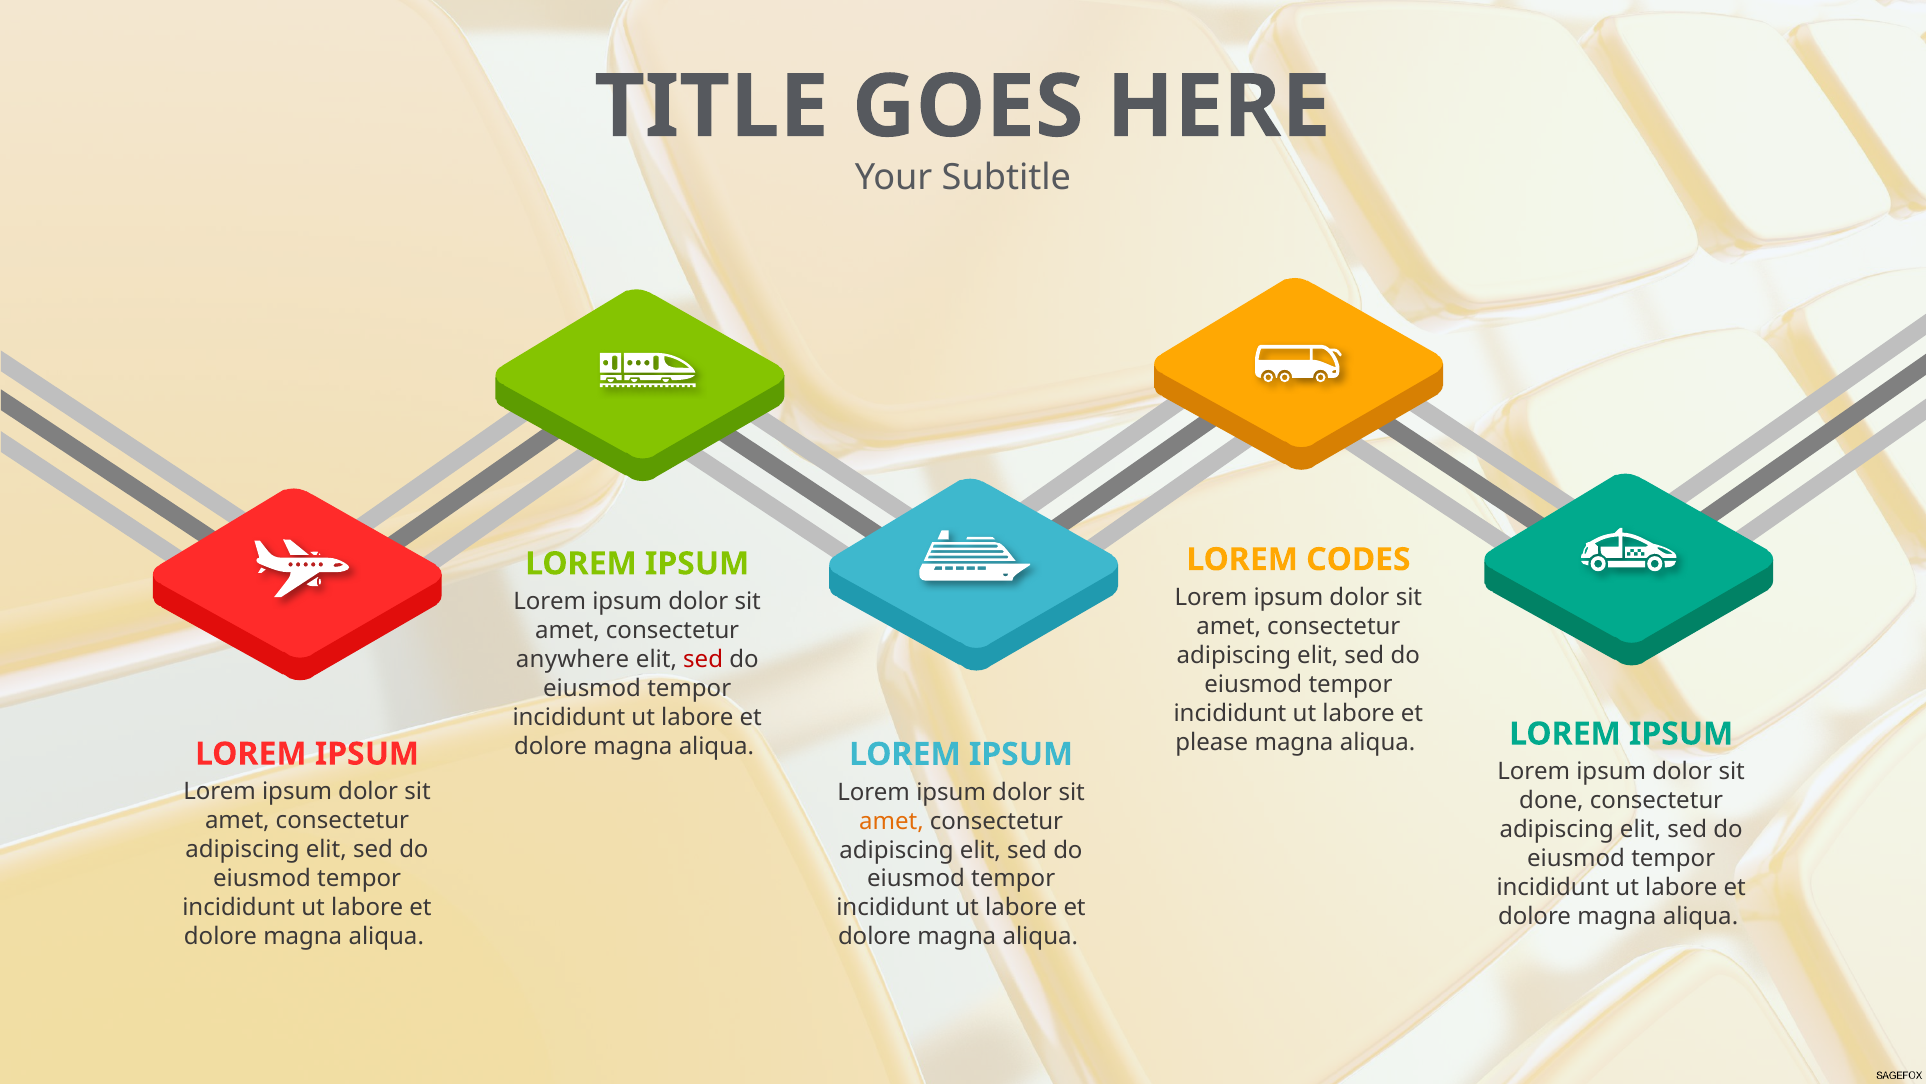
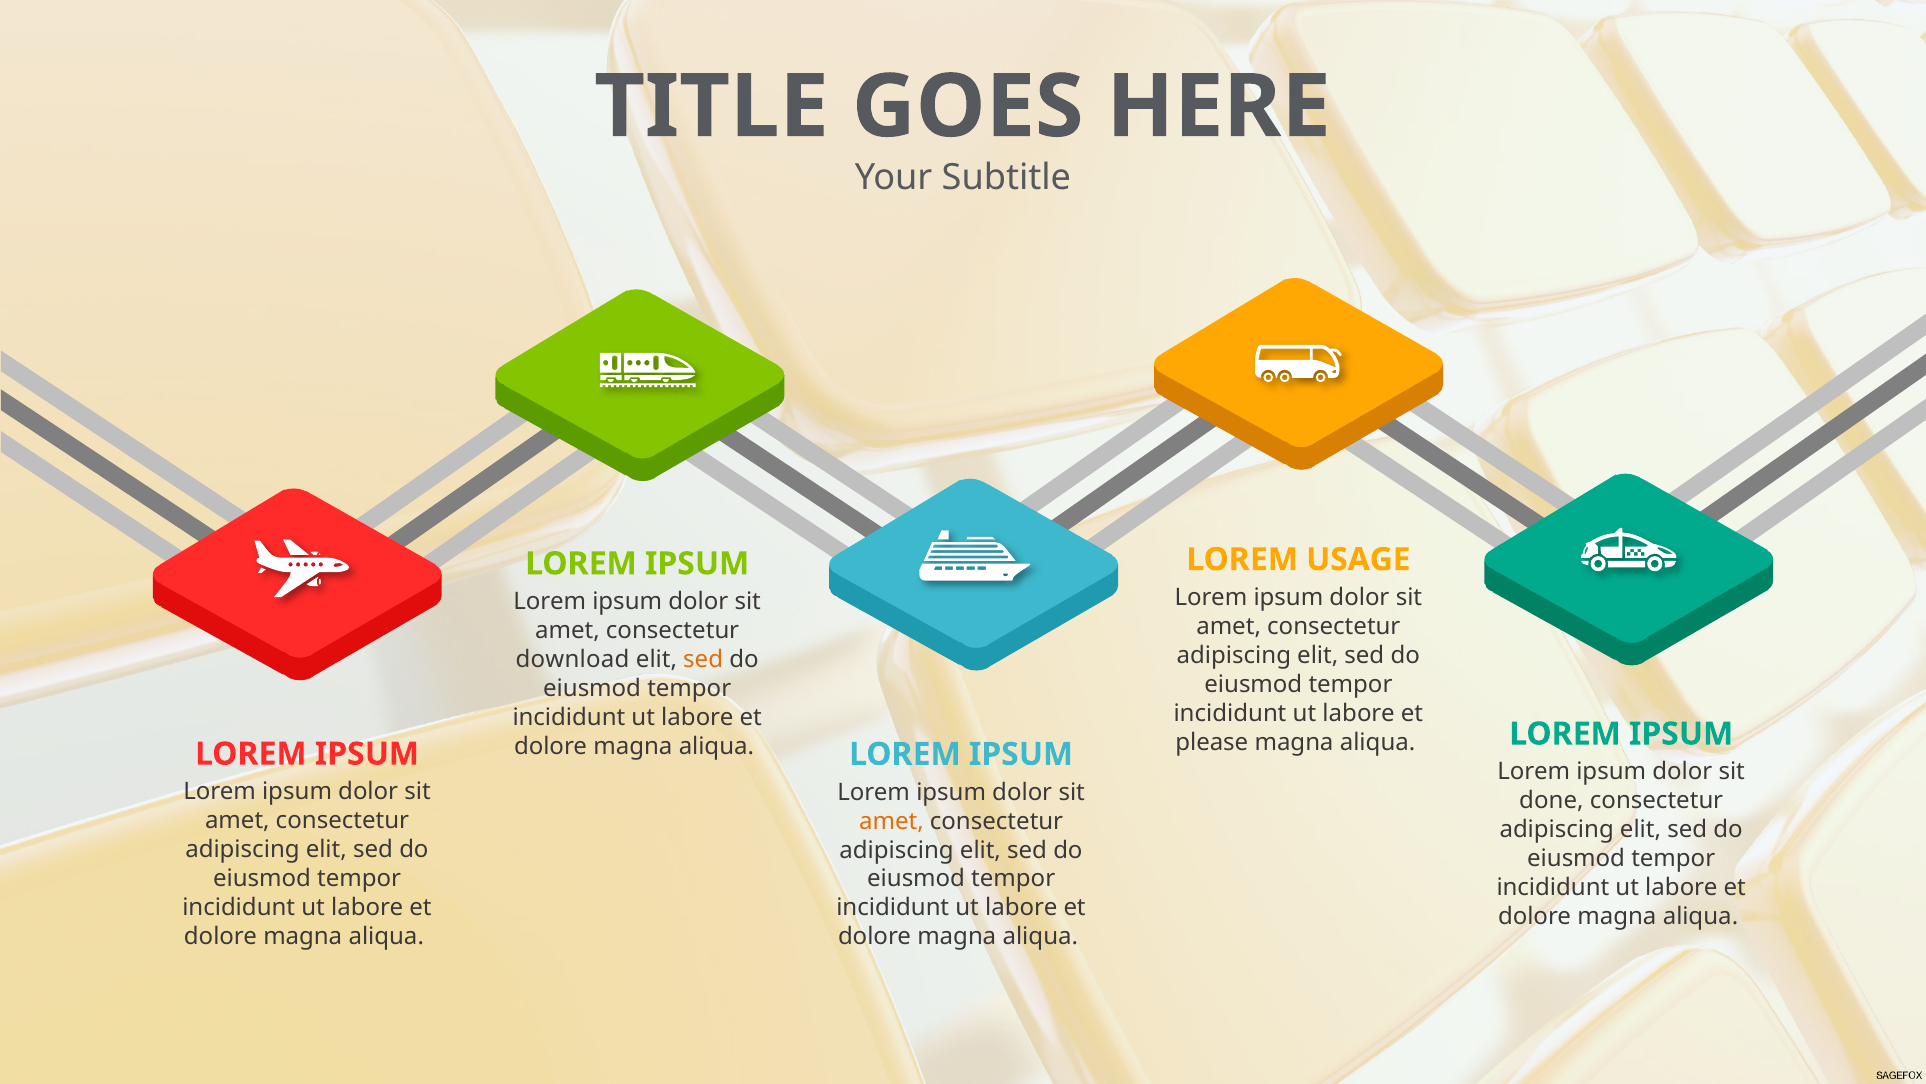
CODES: CODES -> USAGE (1358, 559)
anywhere: anywhere -> download (573, 659)
sed colour: red -> orange (703, 659)
